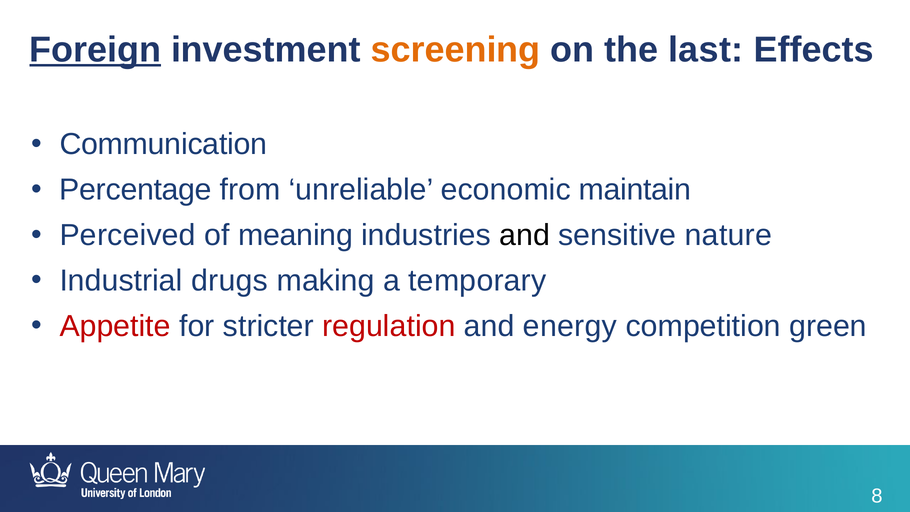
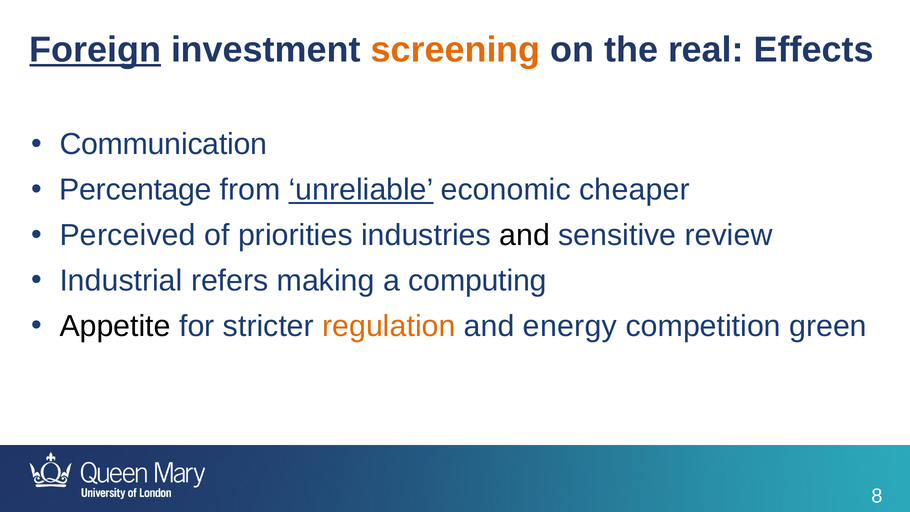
last: last -> real (706, 50)
unreliable underline: none -> present (361, 190)
maintain: maintain -> cheaper (635, 190)
meaning: meaning -> priorities (295, 235)
nature: nature -> review (729, 235)
drugs: drugs -> refers (230, 281)
temporary: temporary -> computing (478, 281)
Appetite colour: red -> black (115, 326)
regulation colour: red -> orange (389, 326)
